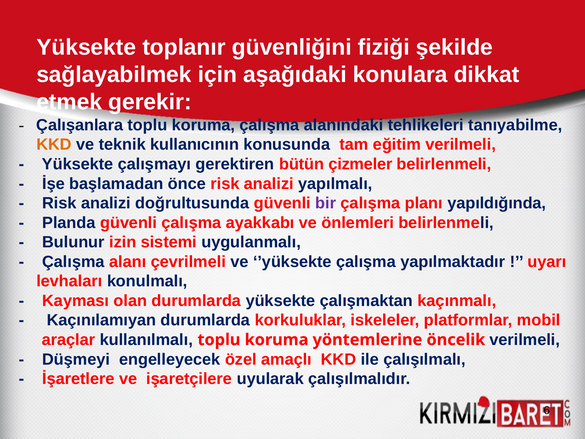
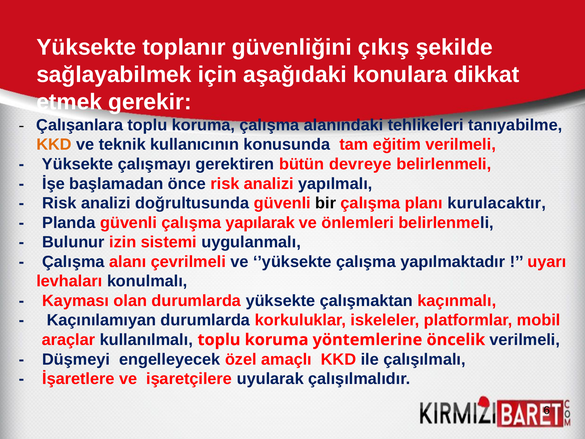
fiziği: fiziği -> çıkış (384, 47)
çizmeler: çizmeler -> devreye (360, 164)
bir colour: purple -> black (326, 203)
yapıldığında: yapıldığında -> kurulacaktır (497, 203)
ayakkabı: ayakkabı -> yapılarak (260, 223)
